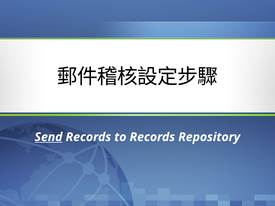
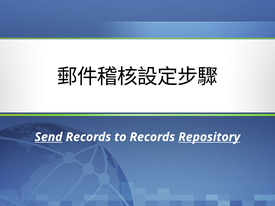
Repository underline: none -> present (209, 137)
